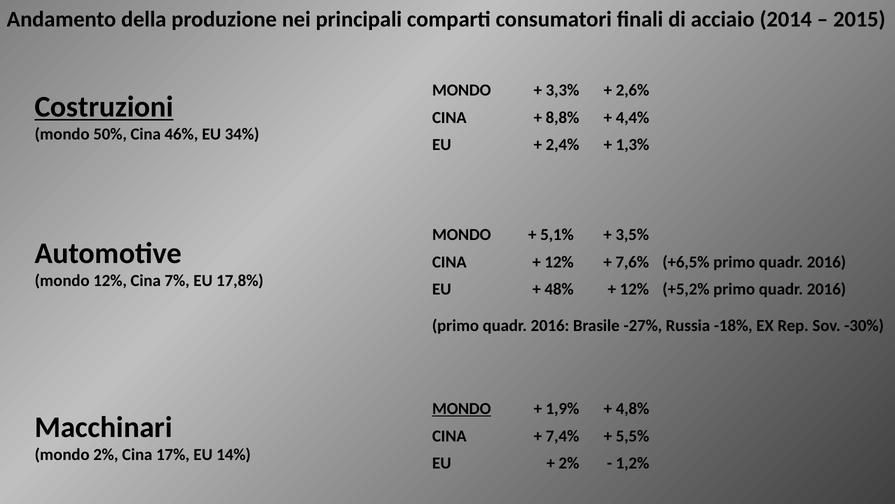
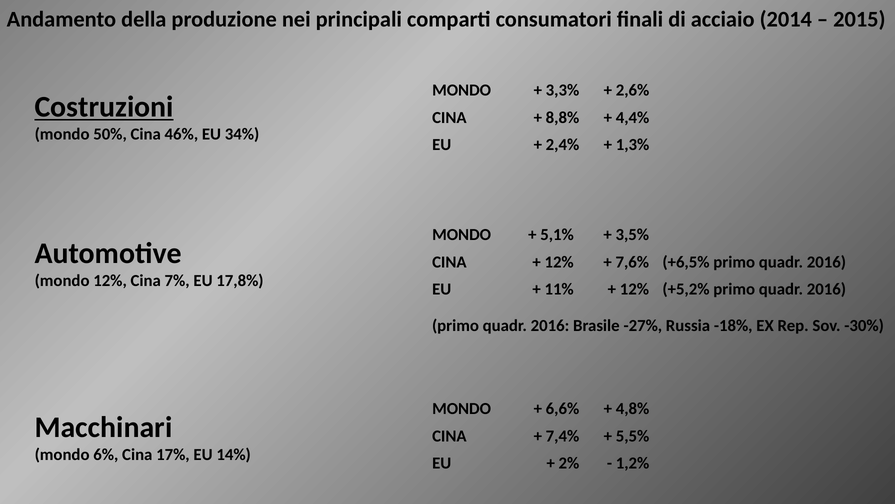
48%: 48% -> 11% (559, 289)
MONDO underline: present -> none (462, 408)
1,9%: 1,9% -> 6,6% (562, 408)
mondo 2%: 2% -> 6% (106, 454)
